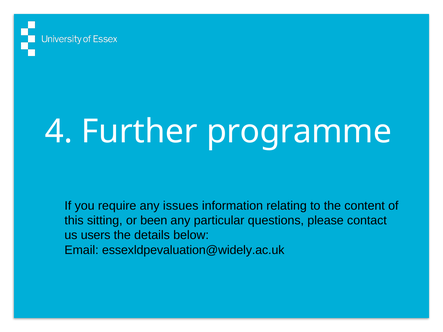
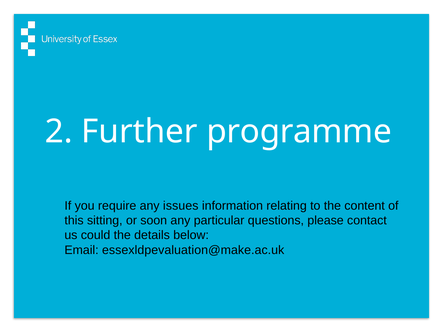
4: 4 -> 2 (59, 132)
been: been -> soon (154, 221)
users: users -> could (96, 235)
essexldpevaluation@widely.ac.uk: essexldpevaluation@widely.ac.uk -> essexldpevaluation@make.ac.uk (193, 250)
